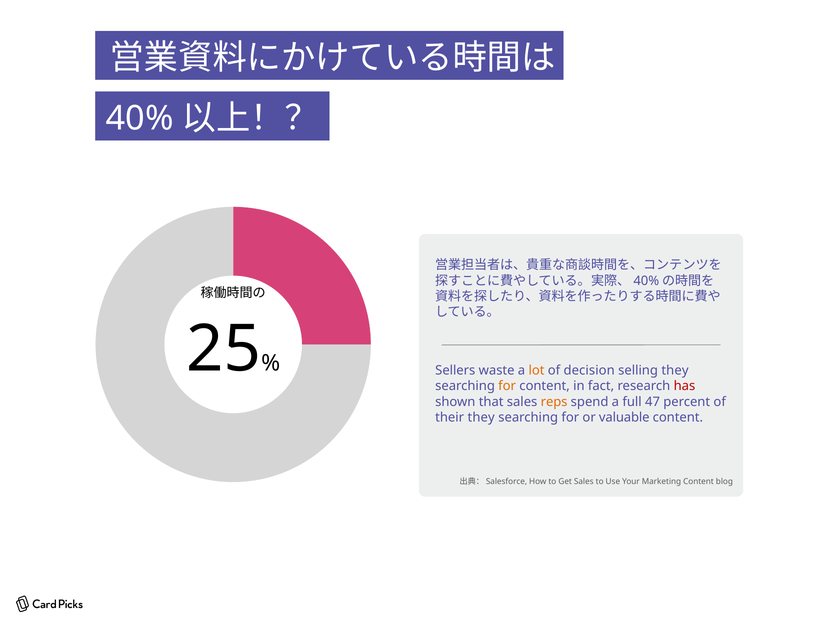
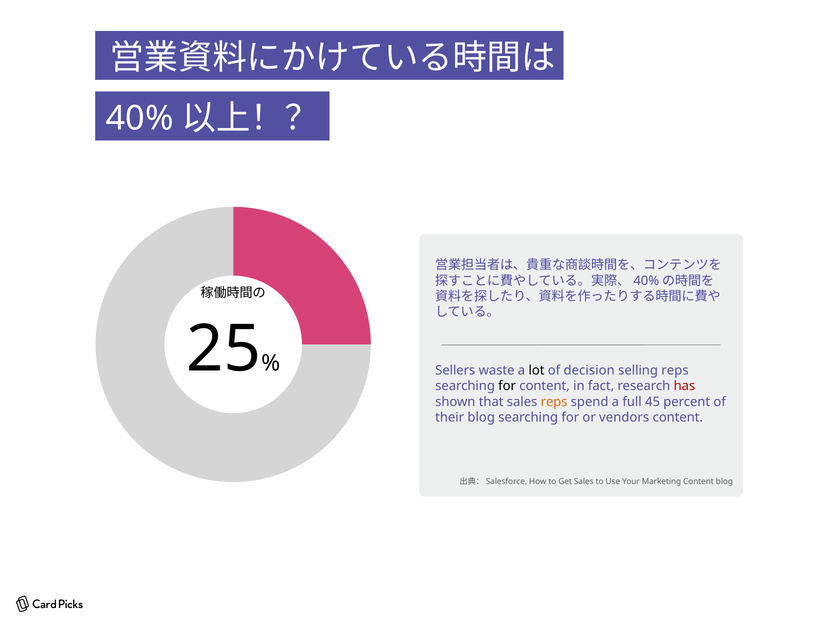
lot colour: orange -> black (537, 370)
selling they: they -> reps (675, 370)
for colour: orange -> black (507, 386)
47: 47 -> 45 (653, 402)
their they: they -> blog (481, 417)
valuable: valuable -> vendors (624, 417)
